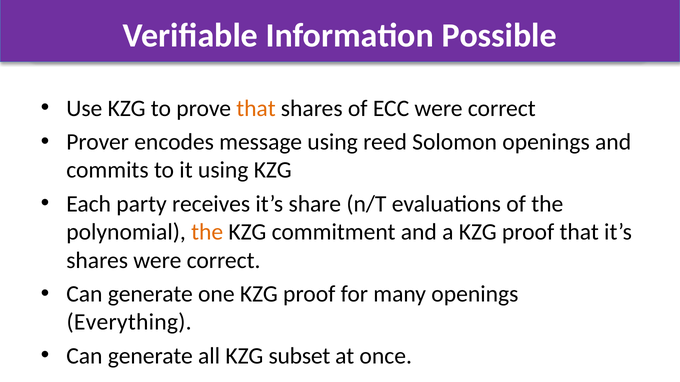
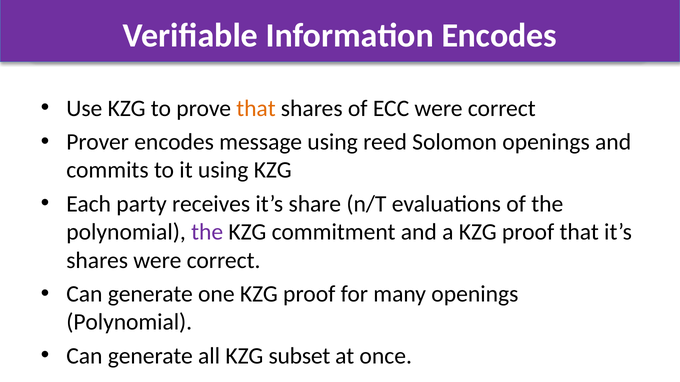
Information Possible: Possible -> Encodes (499, 35)
the colour: orange -> purple (207, 232)
Everything: Everything -> Polynomial (129, 323)
